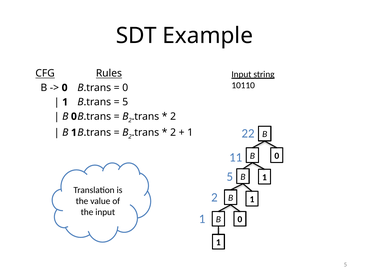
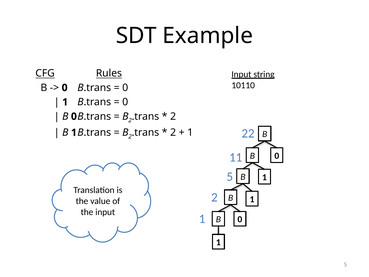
5: 5 -> 0 (125, 102)
